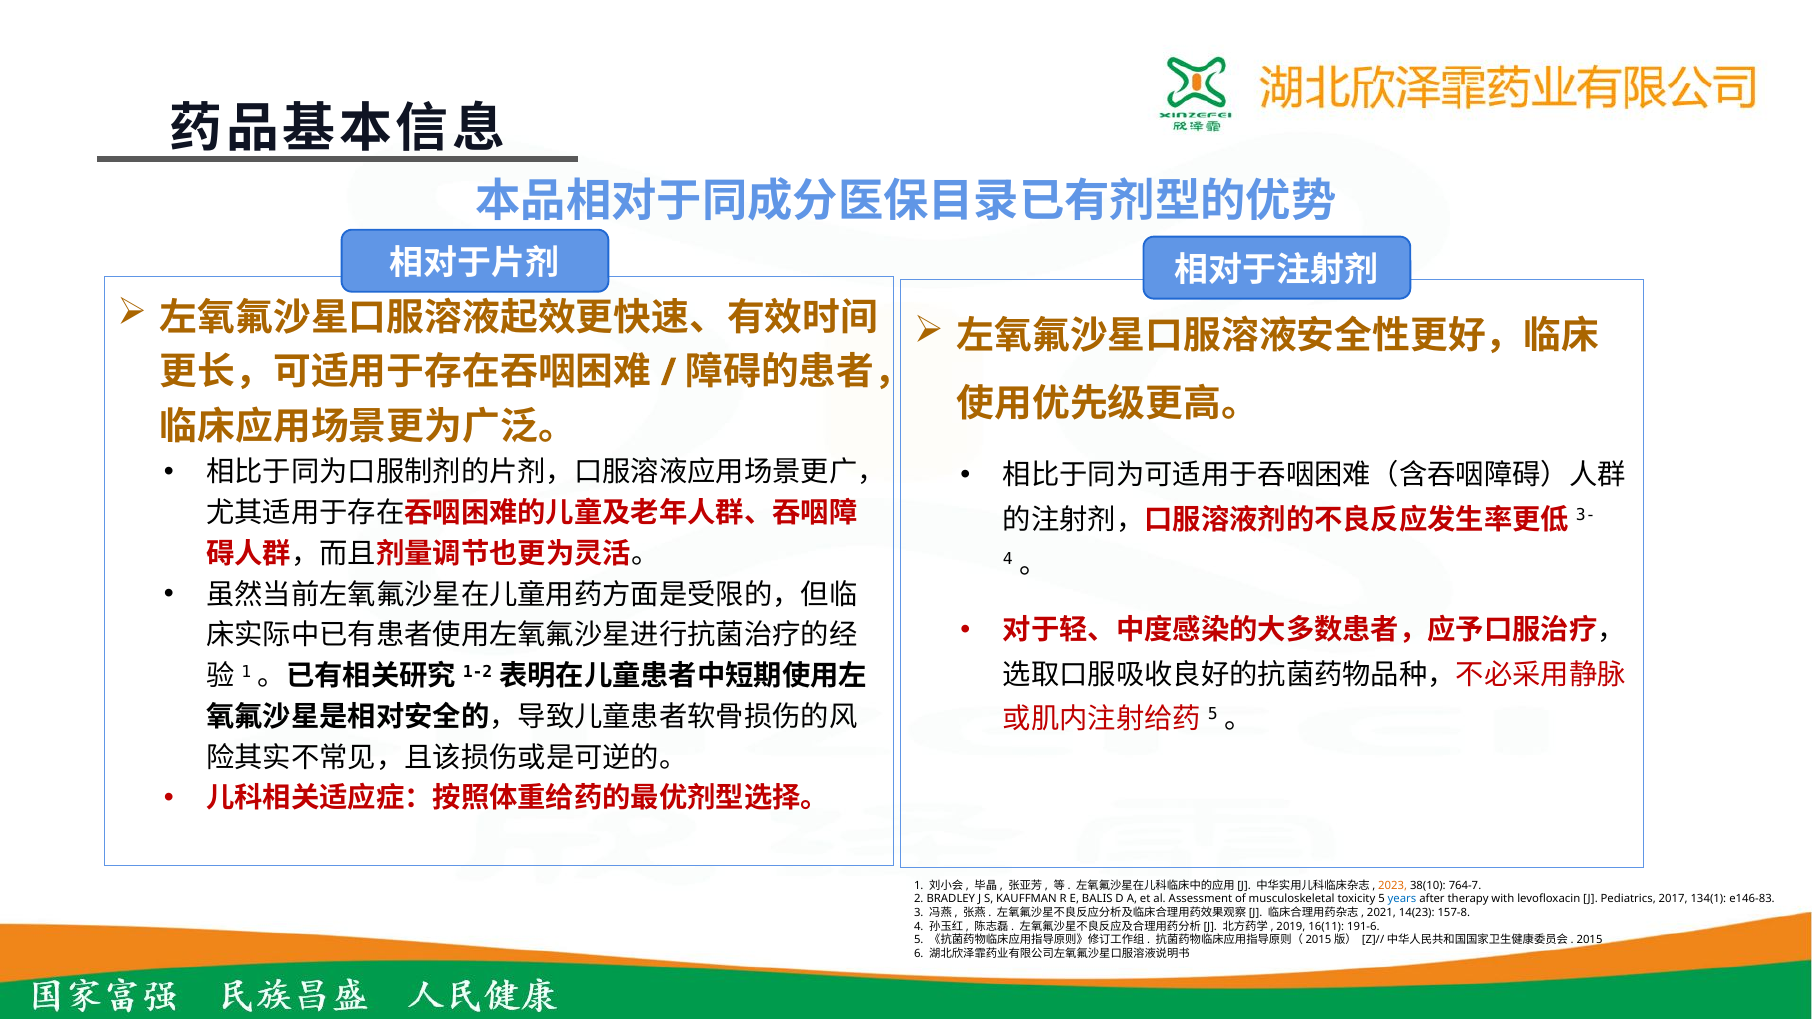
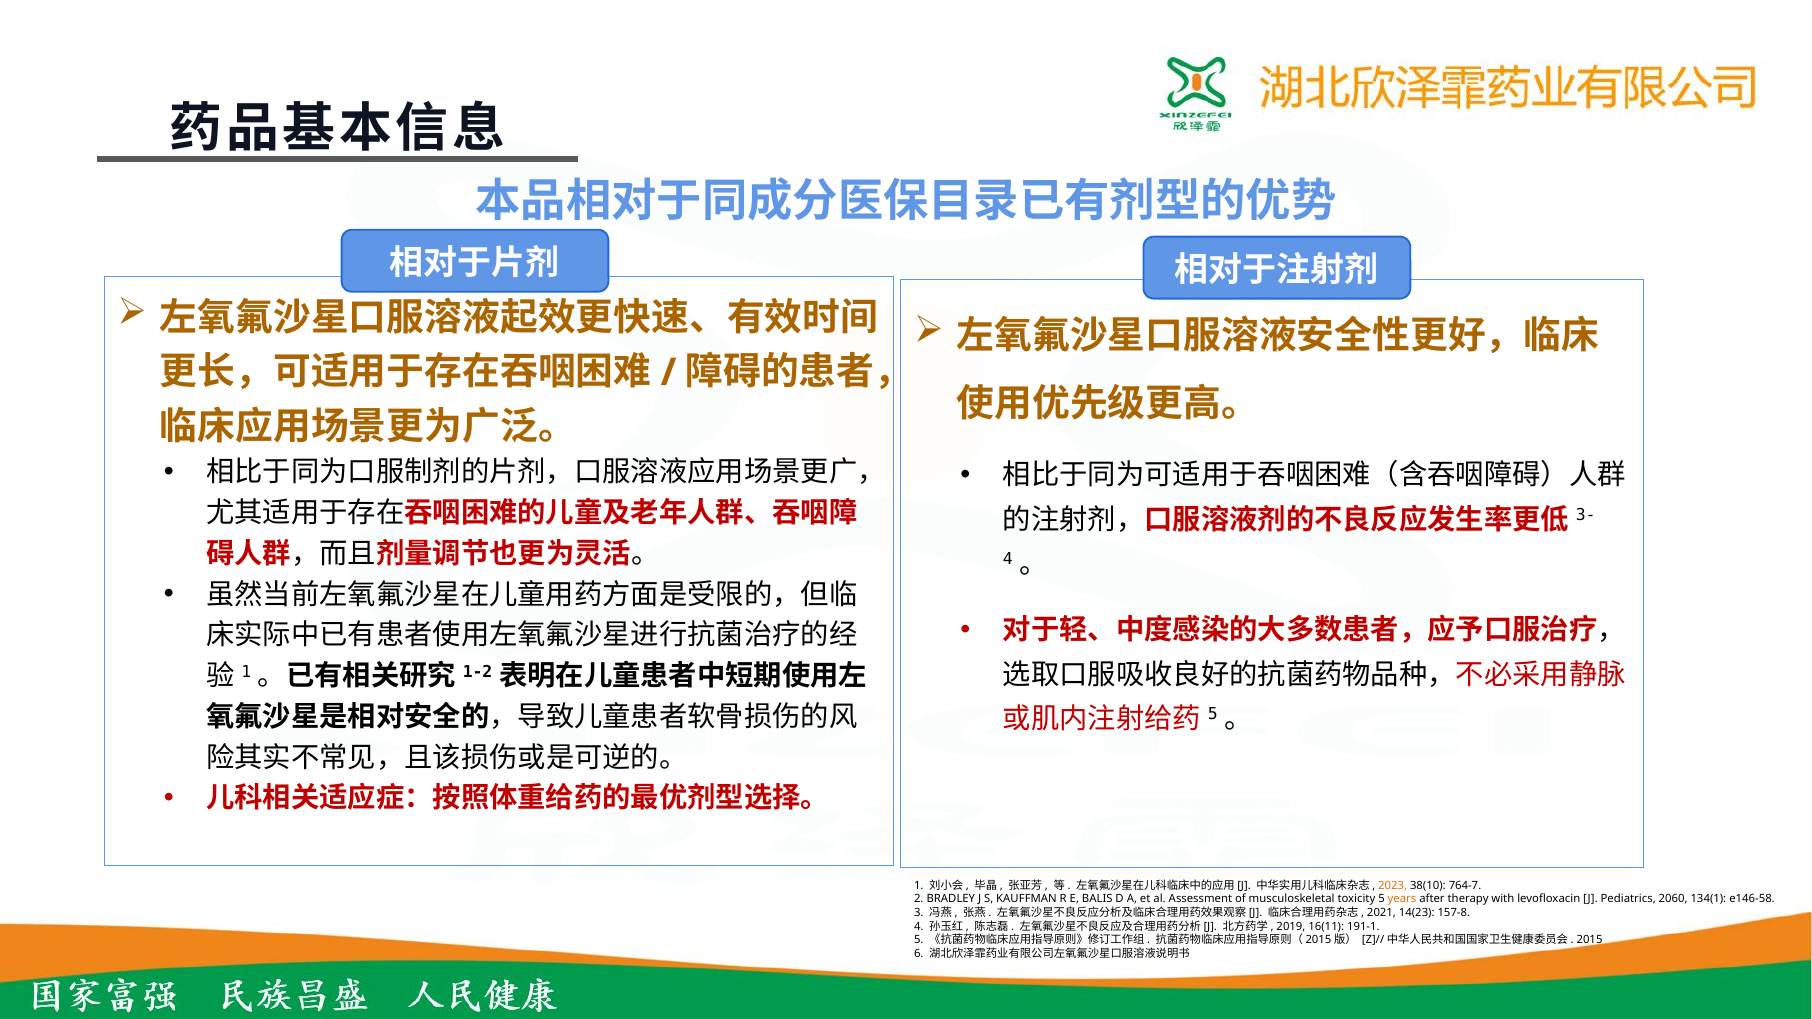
years colour: blue -> orange (1402, 899)
2017: 2017 -> 2060 (1673, 899)
e146-83: e146-83 -> e146-58 (1752, 899)
191-6: 191-6 -> 191-1 (1363, 927)
